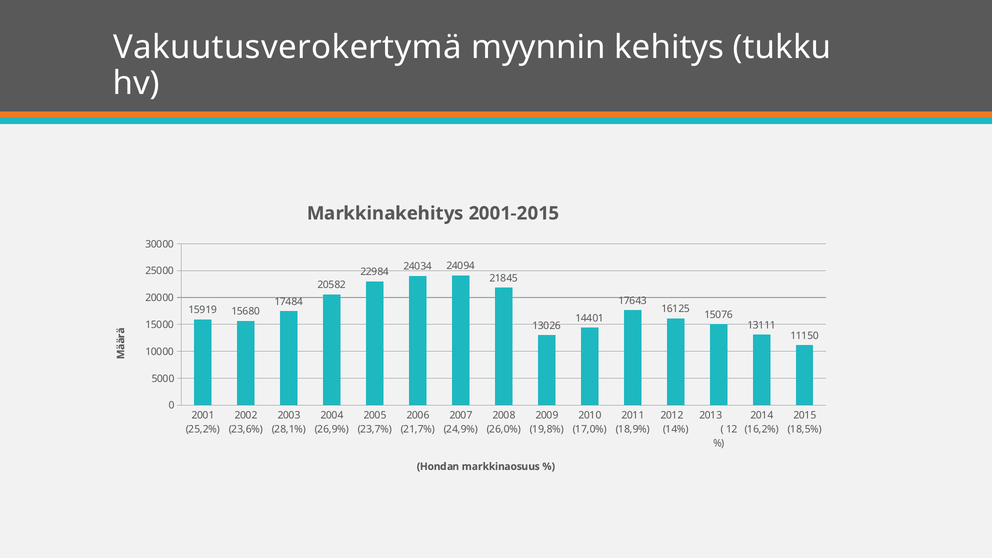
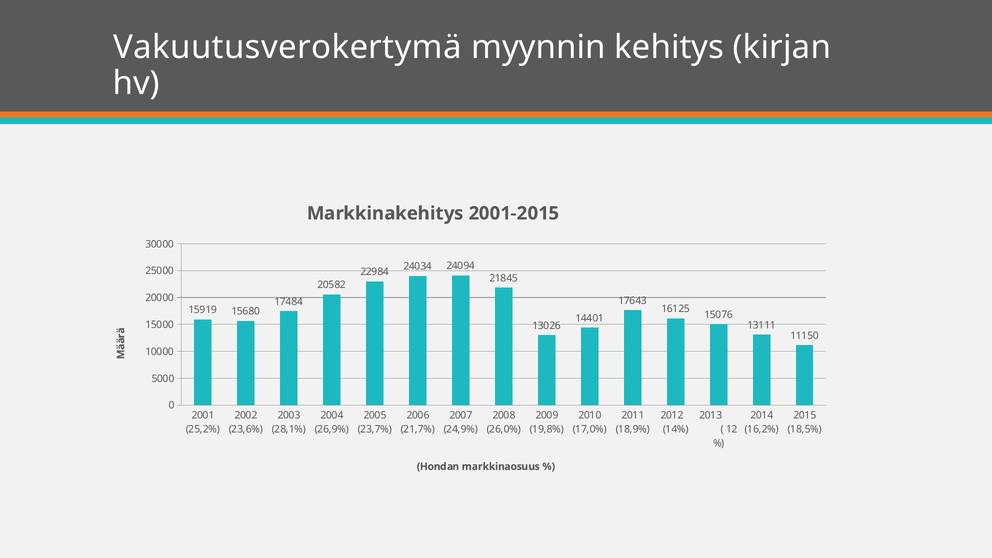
tukku: tukku -> kirjan (782, 48)
